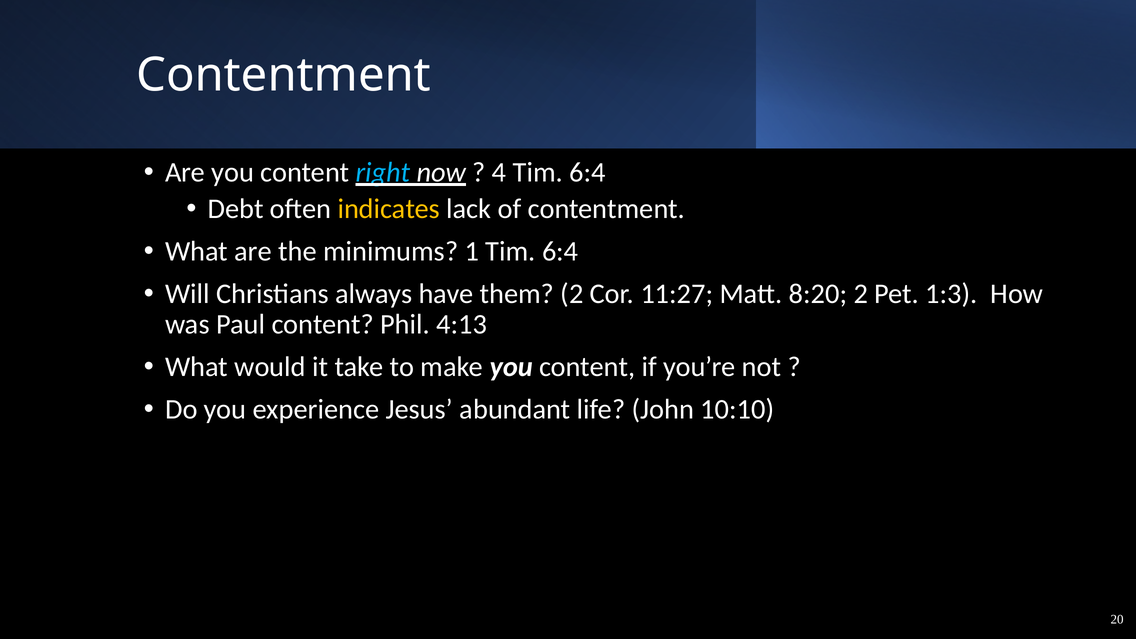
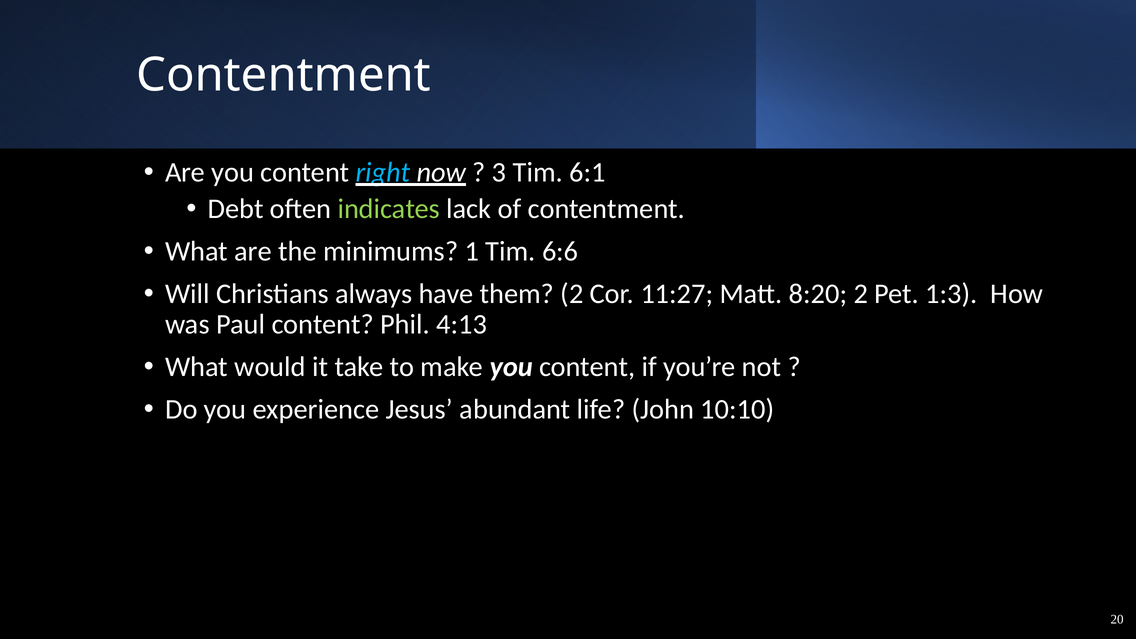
4: 4 -> 3 (499, 172)
6:4: 6:4 -> 6:1 (587, 172)
indicates colour: yellow -> light green (389, 209)
1 Tim 6:4: 6:4 -> 6:6 (560, 251)
